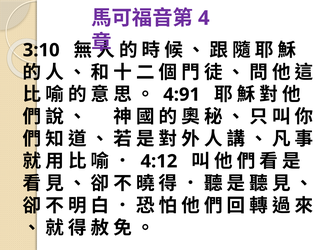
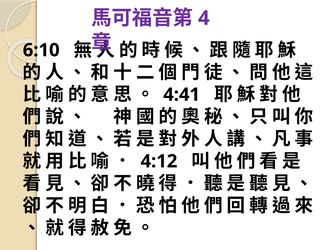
3:10: 3:10 -> 6:10 (41, 50)
4:91: 4:91 -> 4:41 (182, 95)
